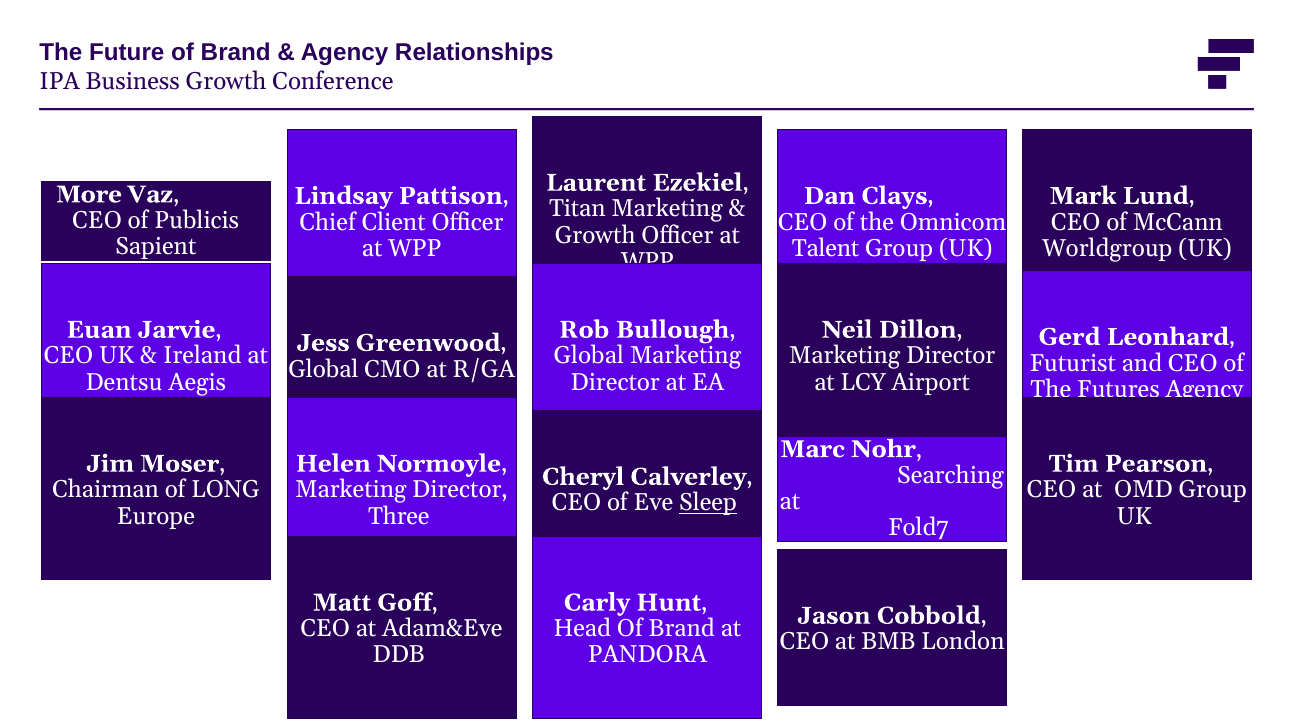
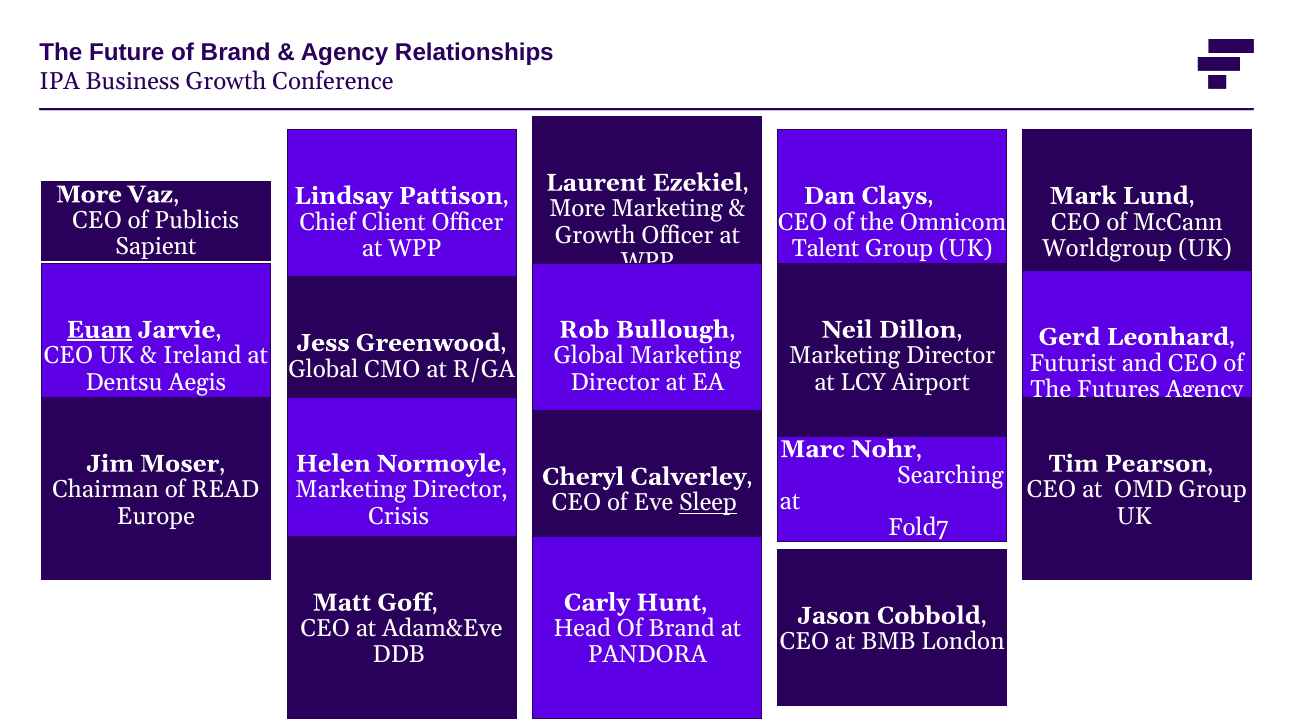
Titan: Titan -> More (577, 209)
Euan underline: none -> present (99, 329)
LONG: LONG -> READ (225, 489)
Three: Three -> Crisis (399, 516)
